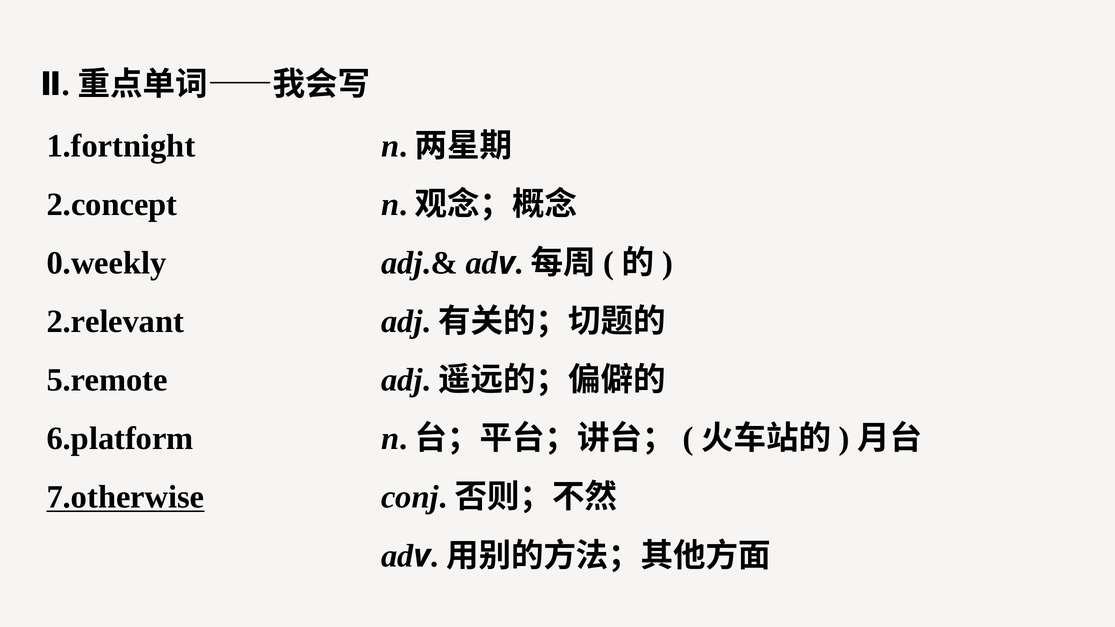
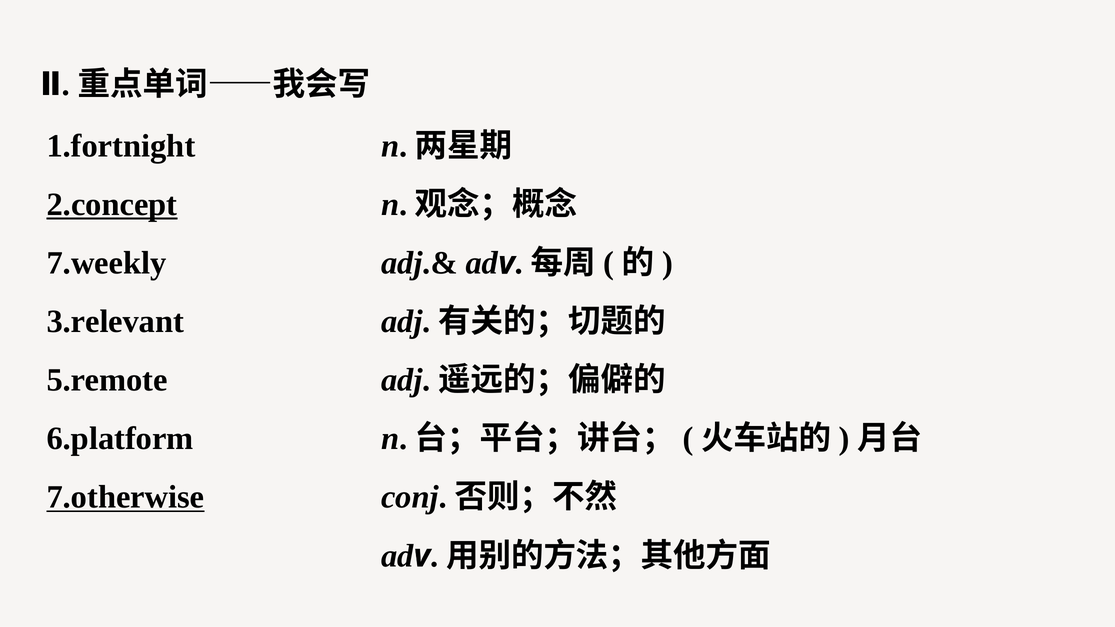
2.concept underline: none -> present (112, 205)
0.weekly: 0.weekly -> 7.weekly (107, 263)
2.relevant: 2.relevant -> 3.relevant (115, 322)
